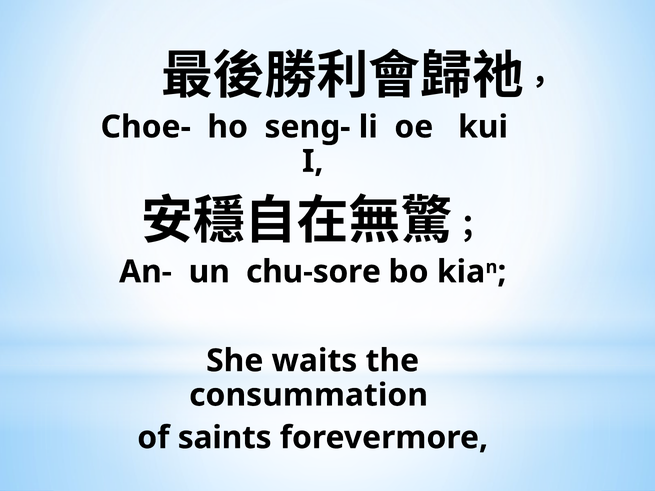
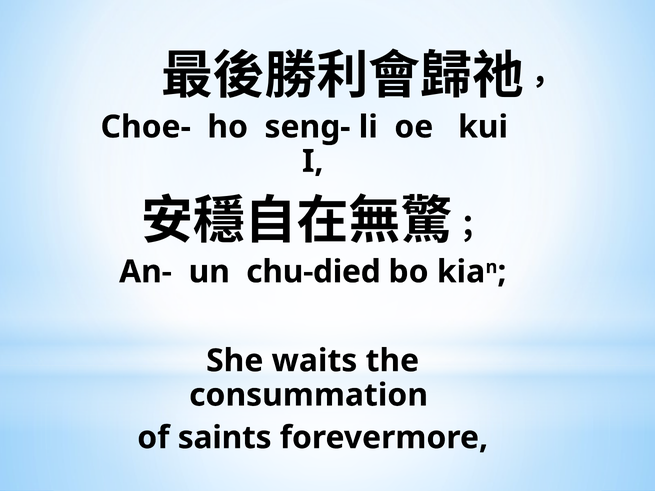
chu-sore: chu-sore -> chu-died (313, 272)
